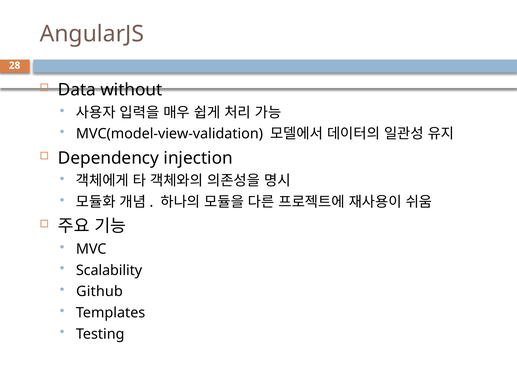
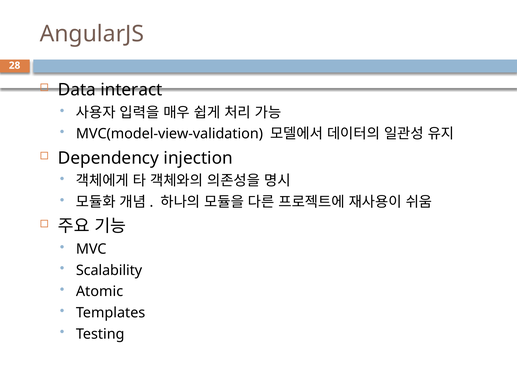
without: without -> interact (131, 90)
Github: Github -> Atomic (100, 291)
